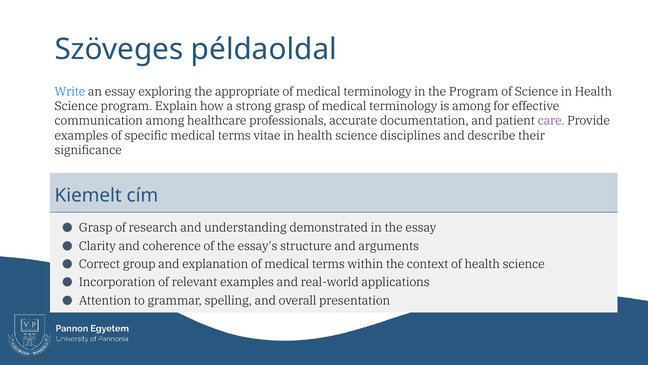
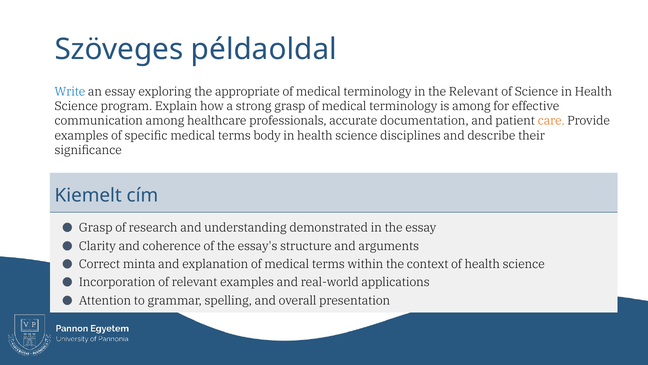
the Program: Program -> Relevant (474, 92)
care colour: purple -> orange (551, 121)
vitae: vitae -> body (267, 135)
group: group -> minta (139, 264)
